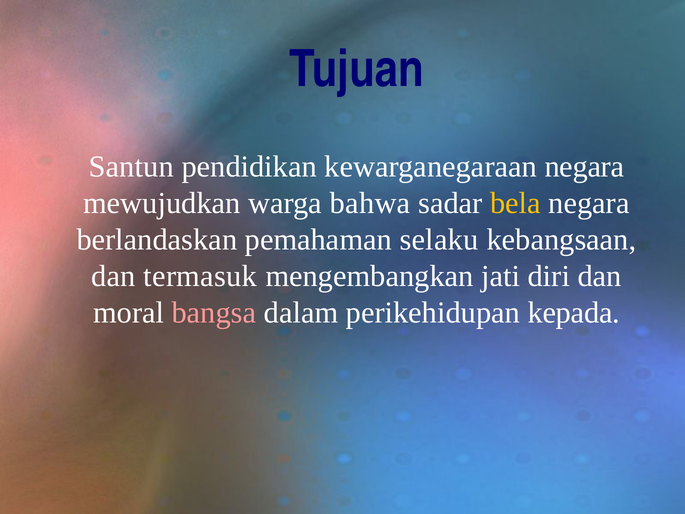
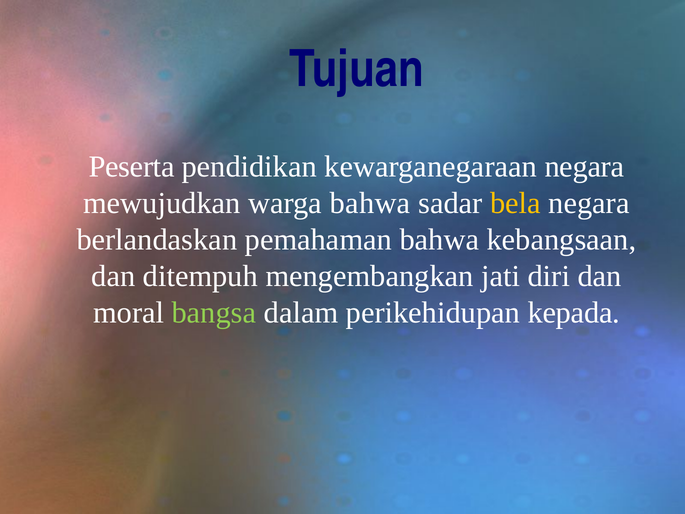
Santun: Santun -> Peserta (132, 167)
pemahaman selaku: selaku -> bahwa (439, 240)
termasuk: termasuk -> ditempuh (200, 276)
bangsa colour: pink -> light green (214, 313)
